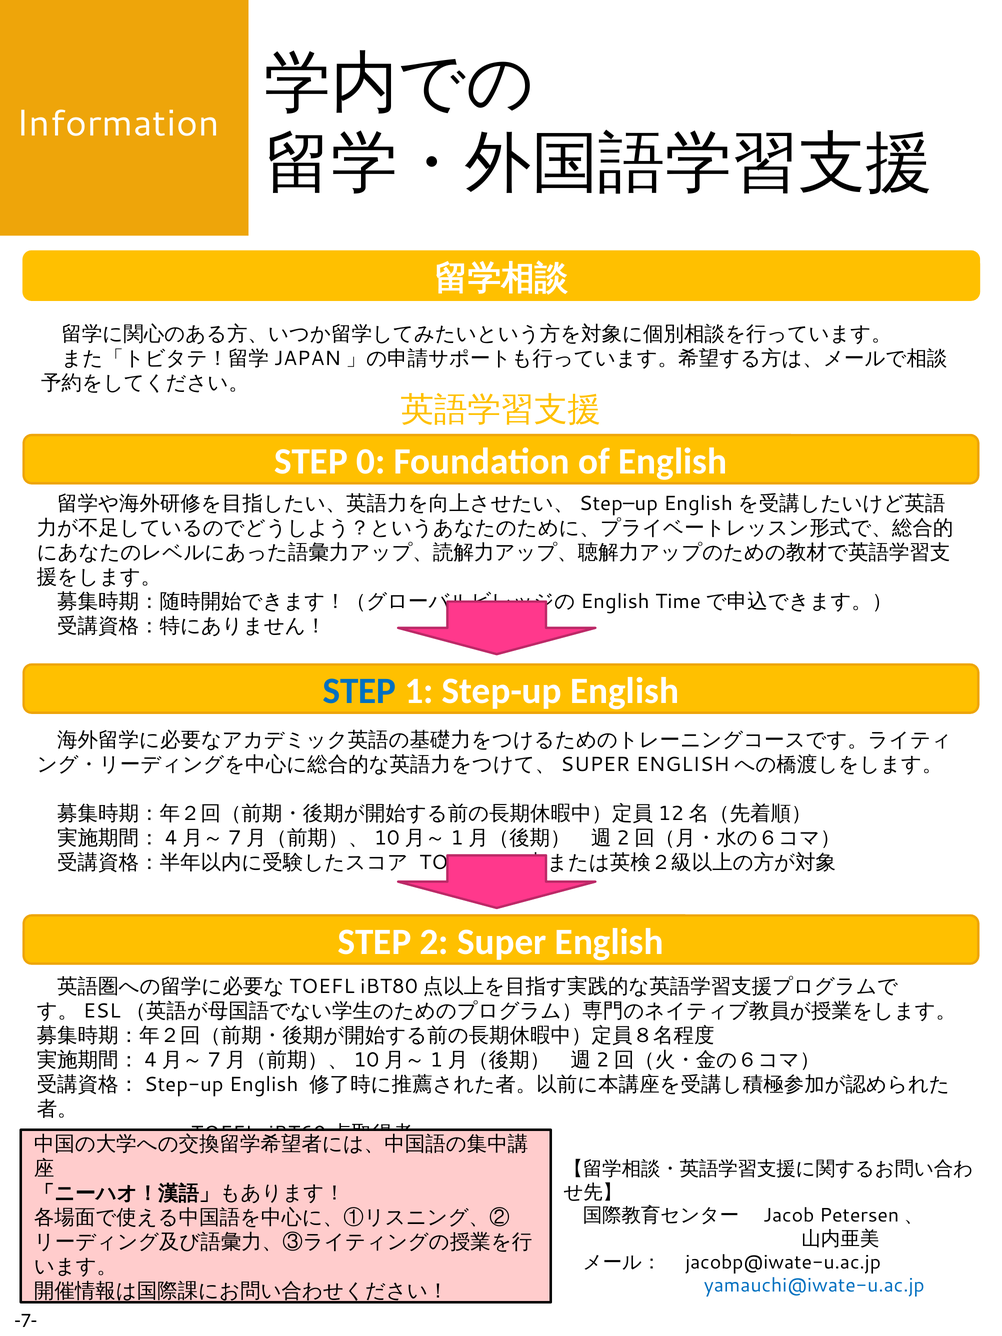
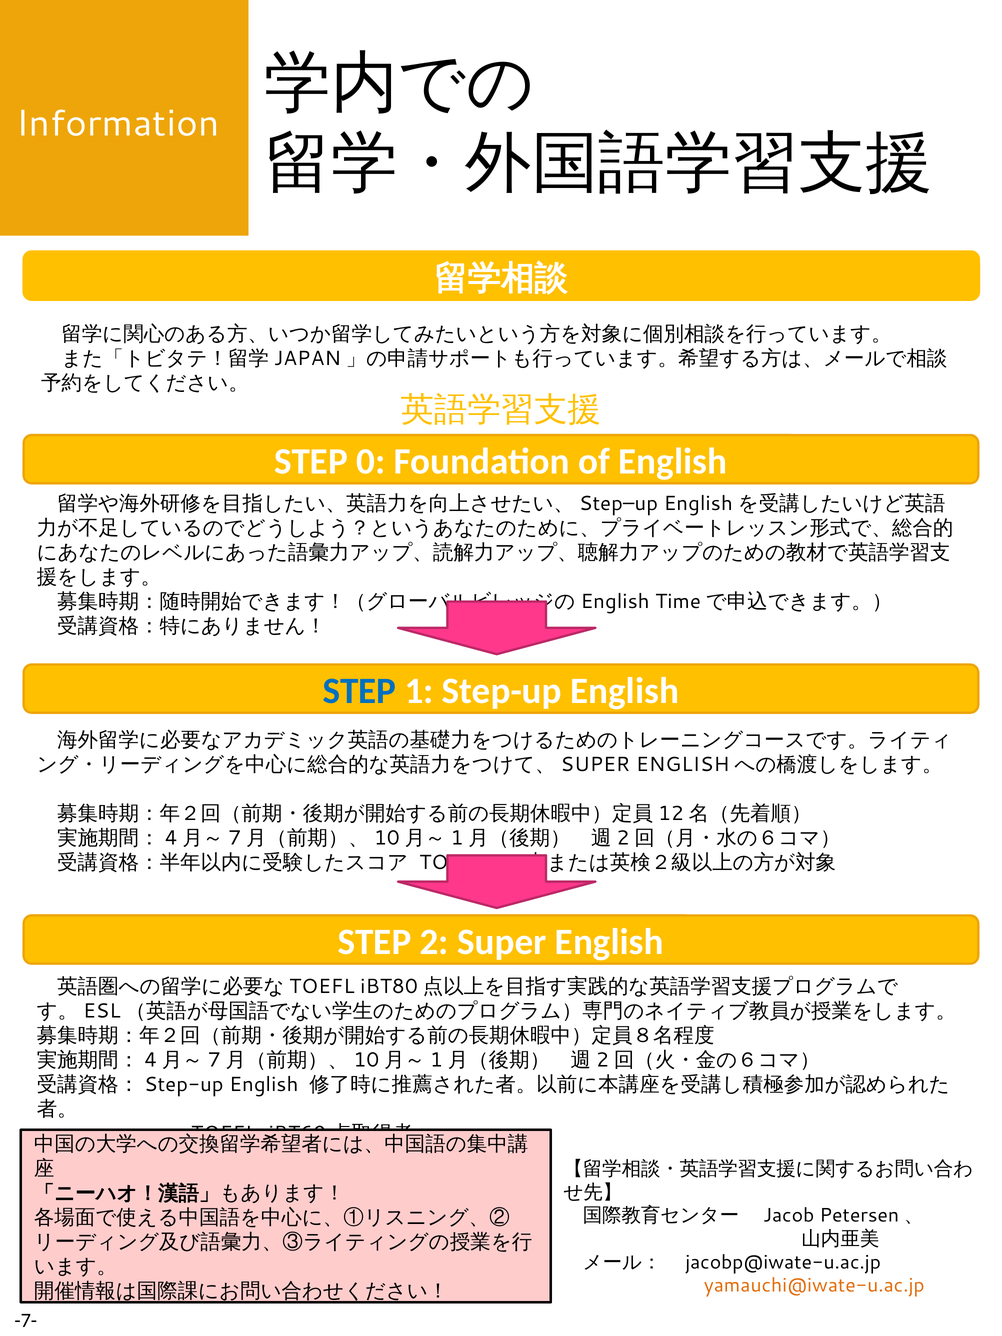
yamauchi@iwate-u.ac.jp colour: blue -> orange (814, 1286)
